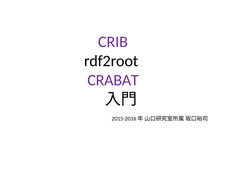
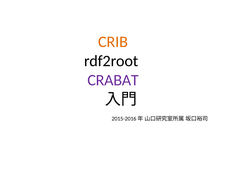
CRIB colour: purple -> orange (113, 42)
